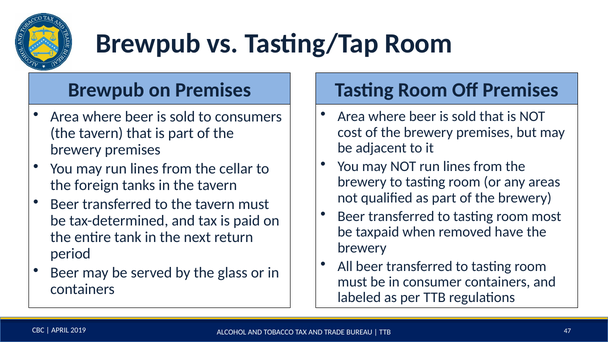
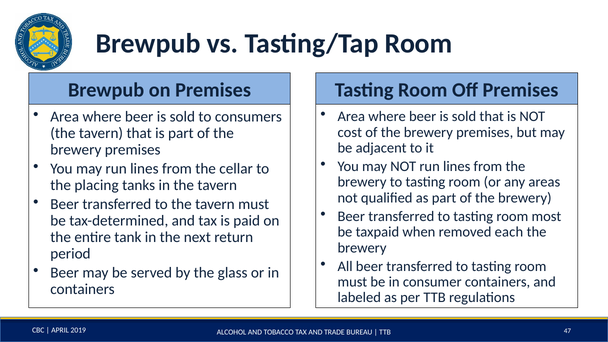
foreign: foreign -> placing (97, 185)
have: have -> each (509, 232)
